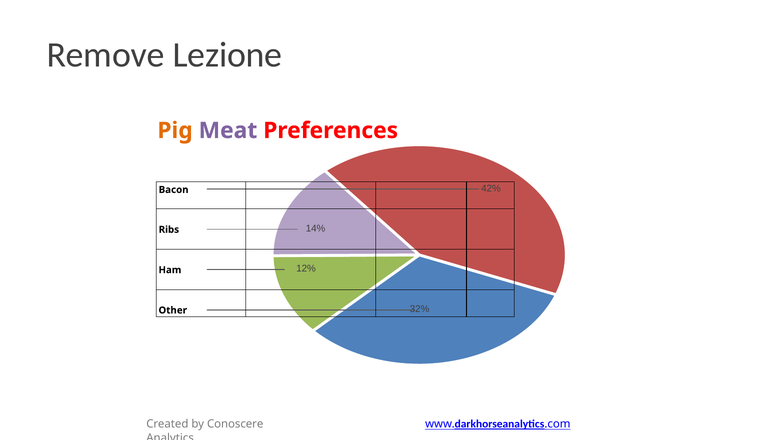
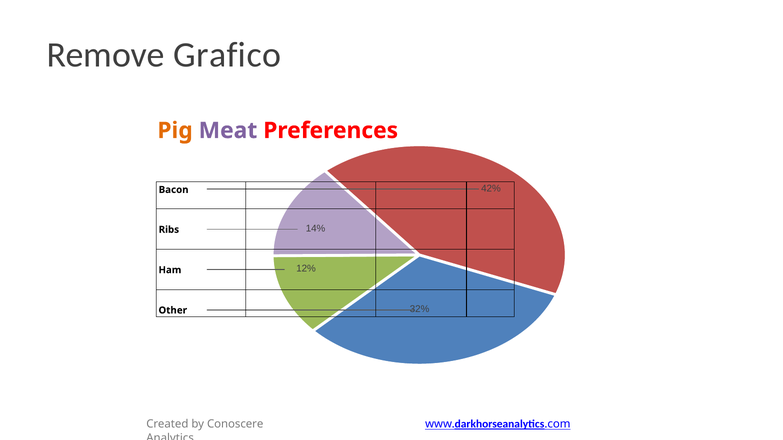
Lezione: Lezione -> Grafico (227, 55)
